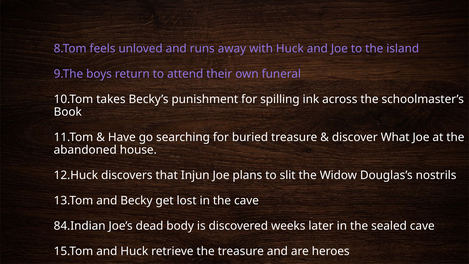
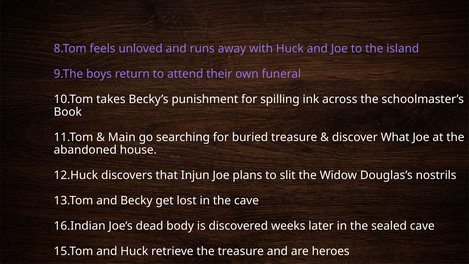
Have: Have -> Main (122, 137)
84.Indian: 84.Indian -> 16.Indian (80, 226)
